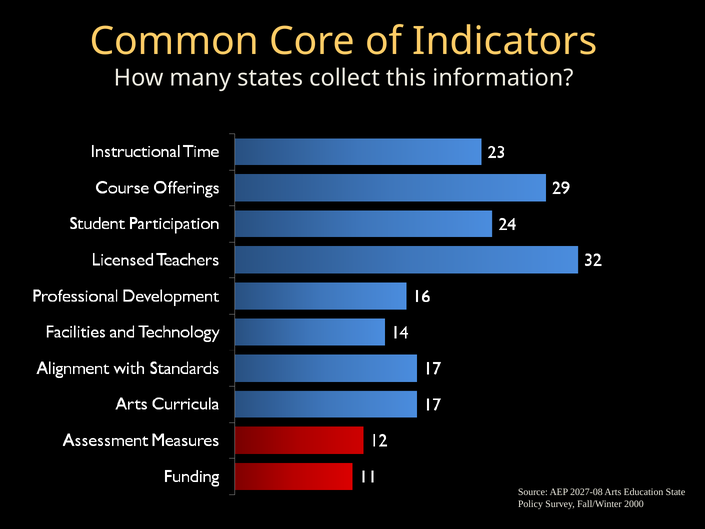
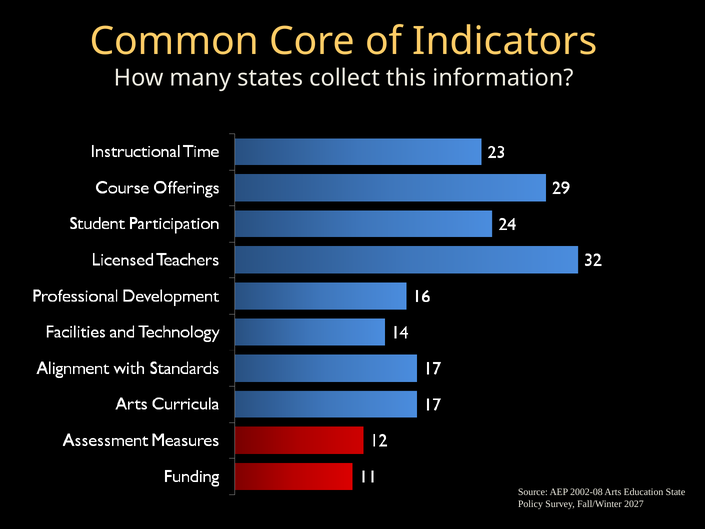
2027-08: 2027-08 -> 2002-08 (586, 492)
2000: 2000 -> 2027 (634, 504)
